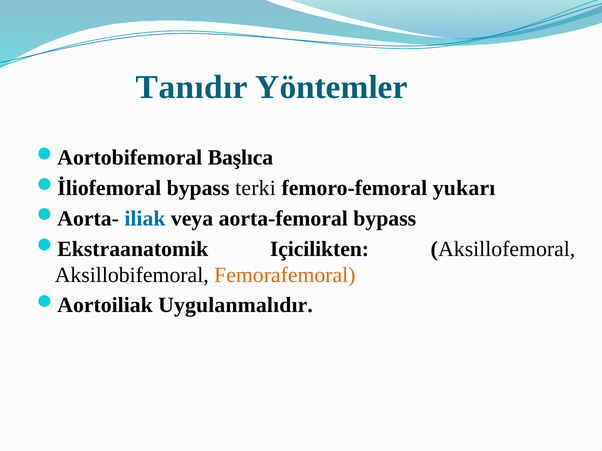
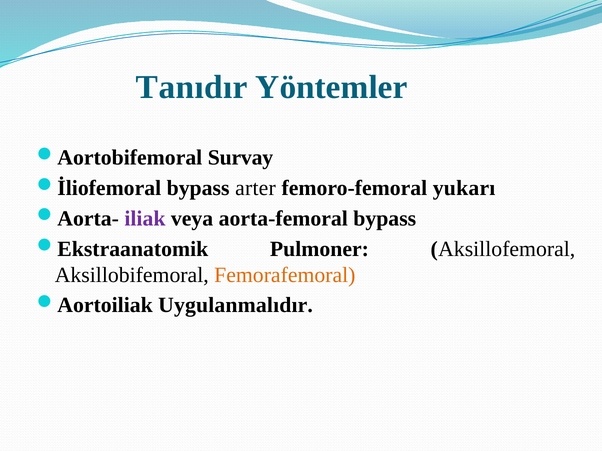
Başlıca: Başlıca -> Survay (240, 158)
terki: terki -> arter (256, 188)
iliak colour: blue -> purple (145, 219)
Içicilikten: Içicilikten -> Pulmoner (319, 249)
